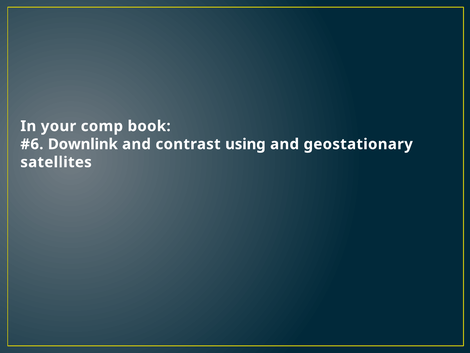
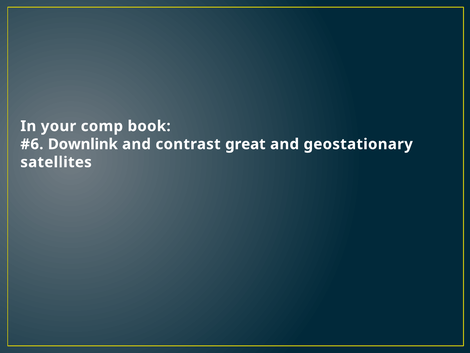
using: using -> great (245, 144)
